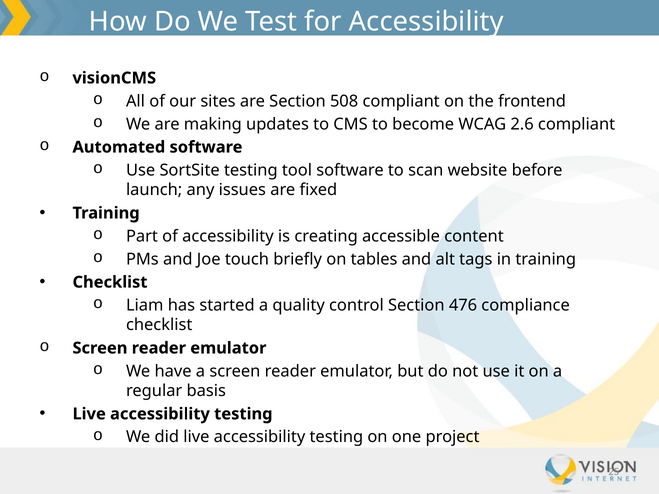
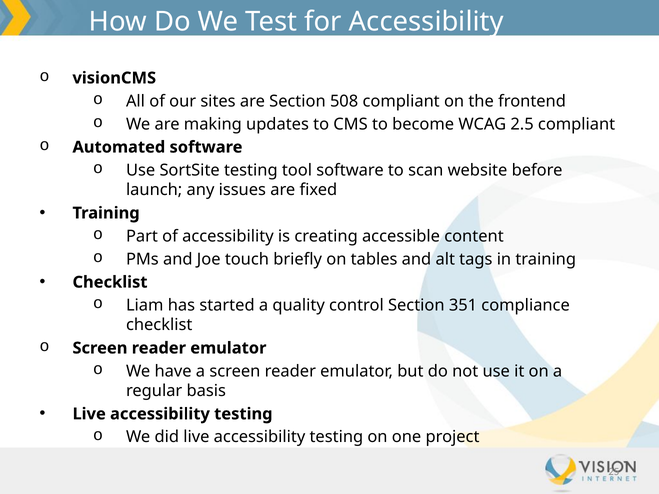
2.6: 2.6 -> 2.5 (522, 124)
476: 476 -> 351 (463, 305)
